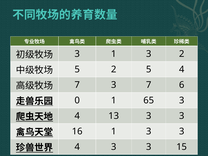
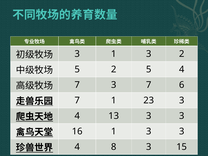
0: 0 -> 7 (77, 100)
65: 65 -> 23 (149, 100)
4 3: 3 -> 8 (114, 147)
